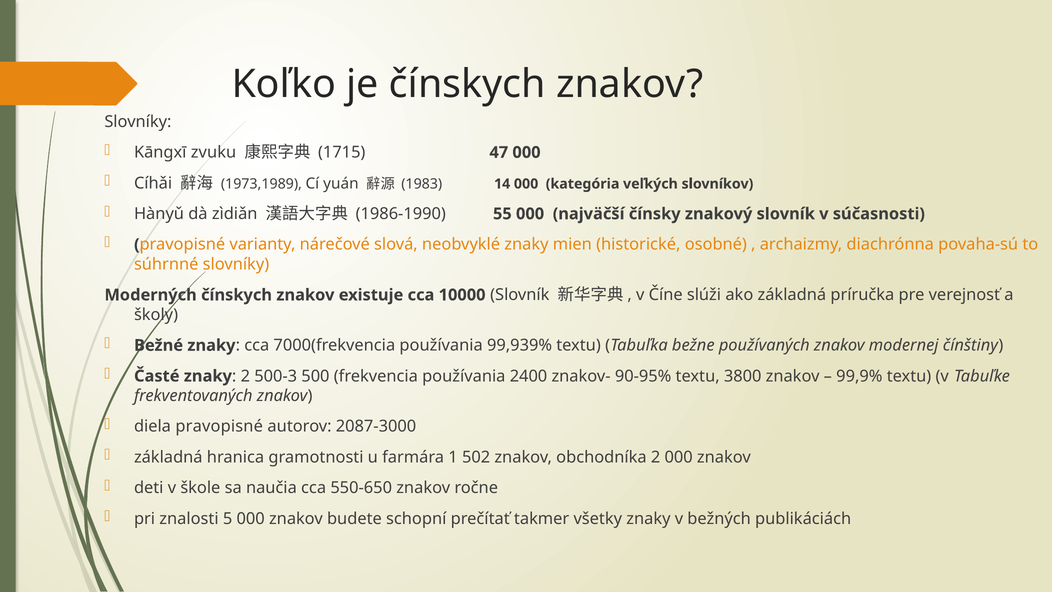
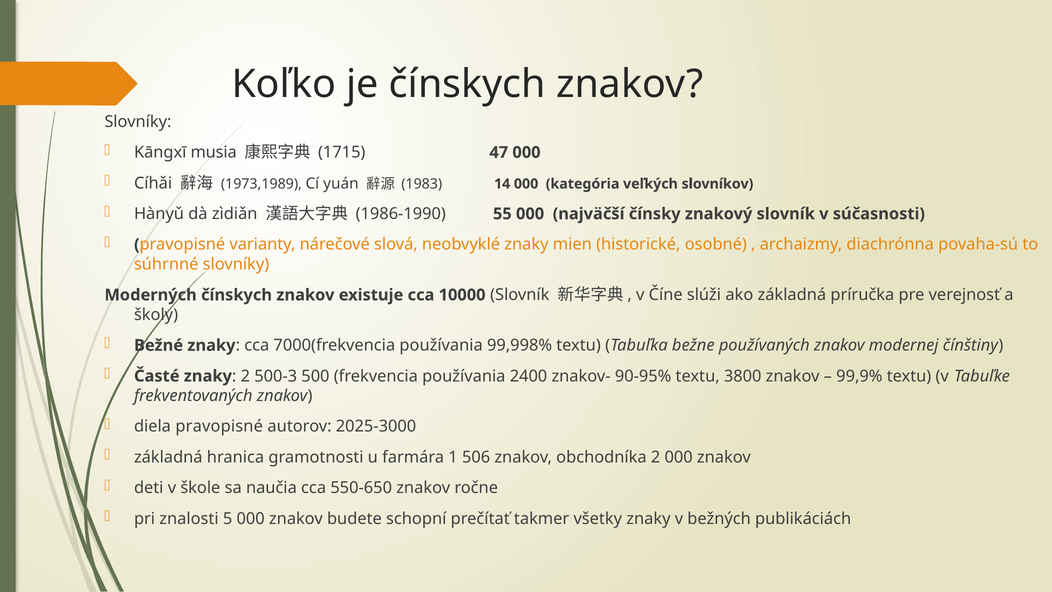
zvuku: zvuku -> musia (214, 152)
99,939%: 99,939% -> 99,998% (520, 345)
2087-3000: 2087-3000 -> 2025-3000 (376, 426)
502: 502 -> 506 (476, 457)
